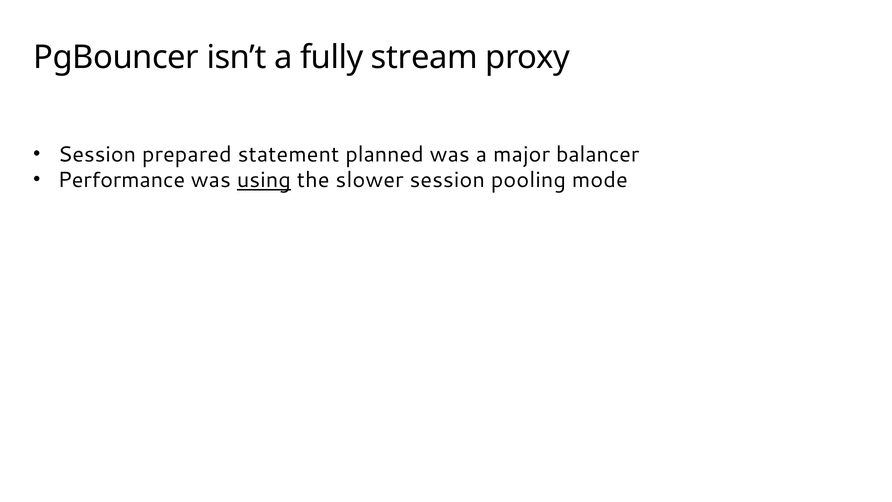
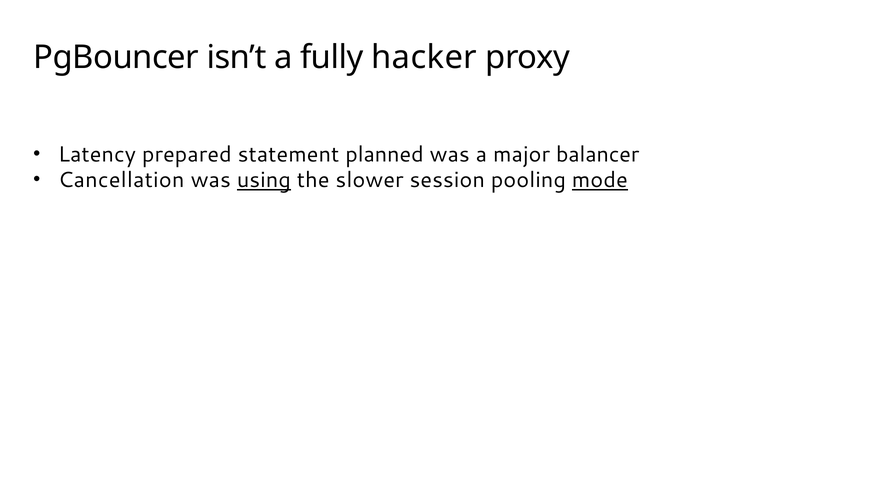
stream: stream -> hacker (424, 57)
Session: Session -> Latency (97, 155)
Performance: Performance -> Cancellation (121, 180)
mode underline: none -> present (600, 180)
